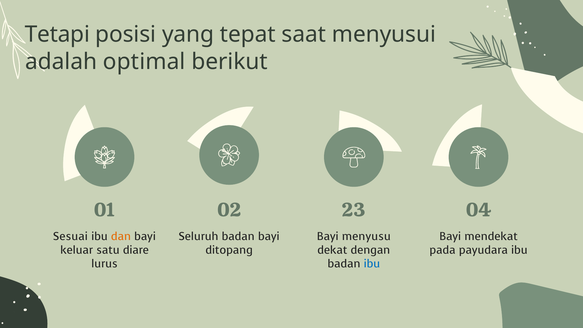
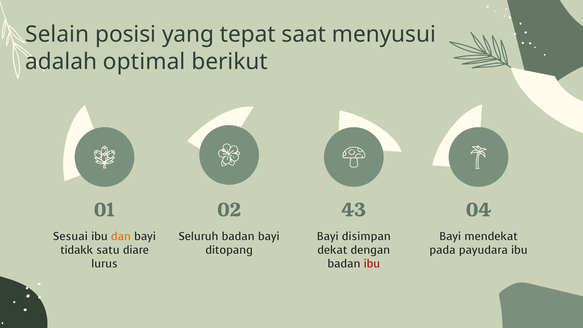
Tetapi: Tetapi -> Selain (57, 34)
23: 23 -> 43 (354, 210)
menyusu: menyusu -> disimpan (366, 236)
keluar: keluar -> tidakk (77, 250)
ibu colour: blue -> red (372, 264)
